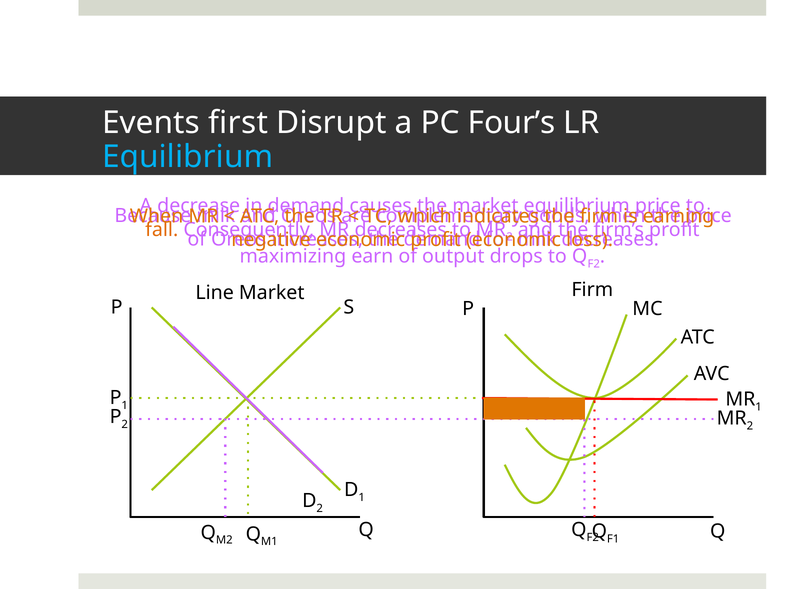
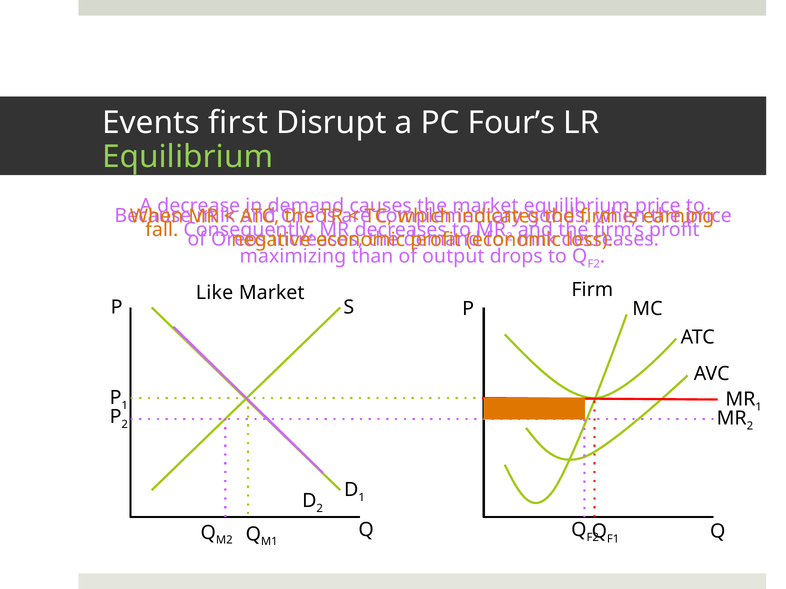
Equilibrium colour: light blue -> light green (188, 157)
earn: earn -> than (372, 257)
Line: Line -> Like (215, 293)
